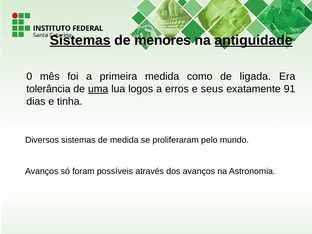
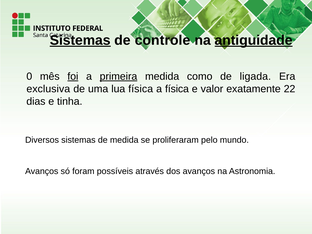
menores: menores -> controle (163, 40)
foi underline: none -> present (73, 76)
primeira underline: none -> present (118, 76)
tolerância: tolerância -> exclusiva (48, 89)
uma underline: present -> none (98, 89)
lua logos: logos -> física (141, 89)
a erros: erros -> física (177, 89)
seus: seus -> valor (212, 89)
91: 91 -> 22 (290, 89)
